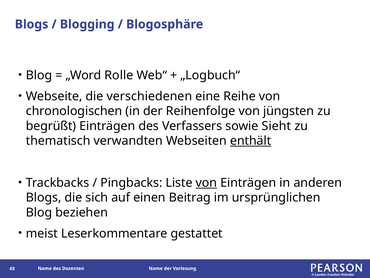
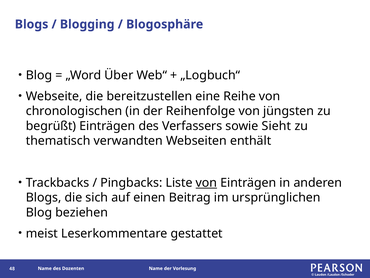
Rolle: Rolle -> Über (119, 75)
verschiedenen: verschiedenen -> bereitzustellen (149, 96)
enthält underline: present -> none (251, 141)
